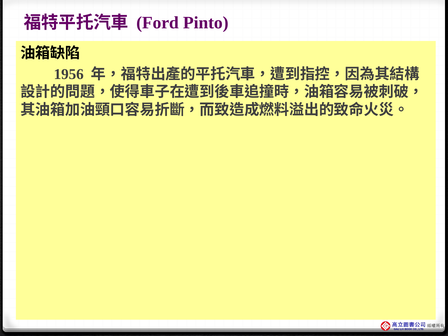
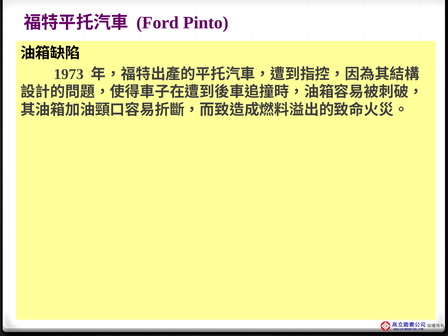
1956: 1956 -> 1973 (69, 74)
